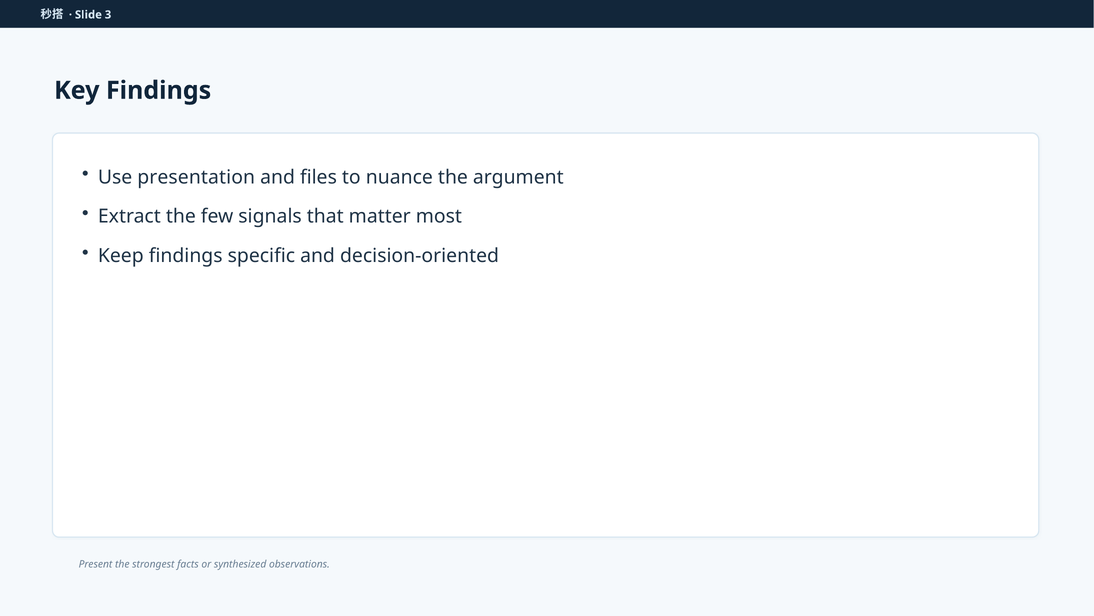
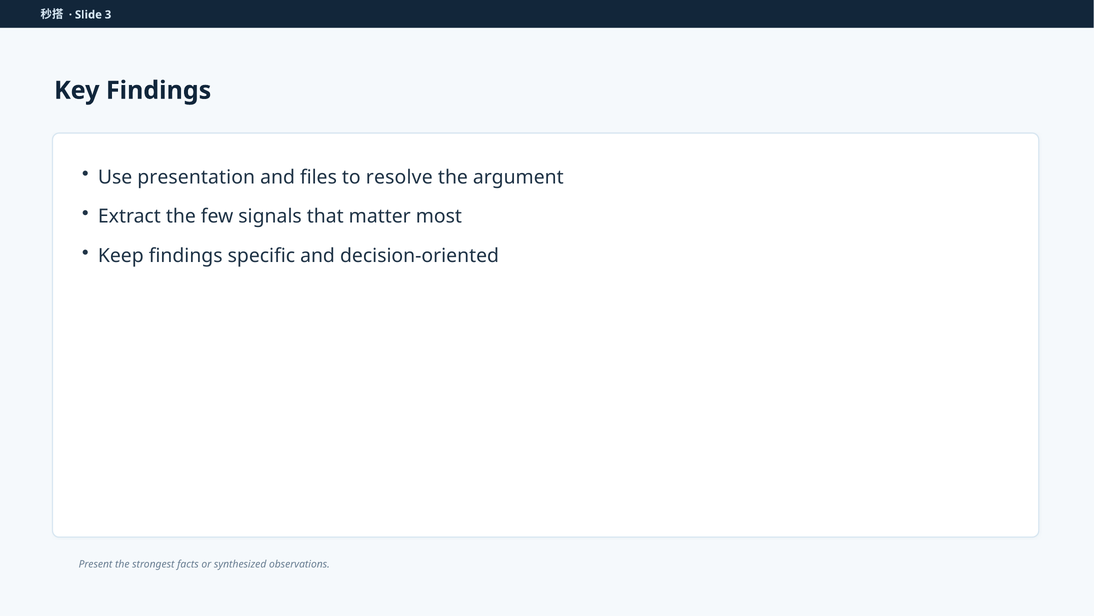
nuance: nuance -> resolve (399, 177)
